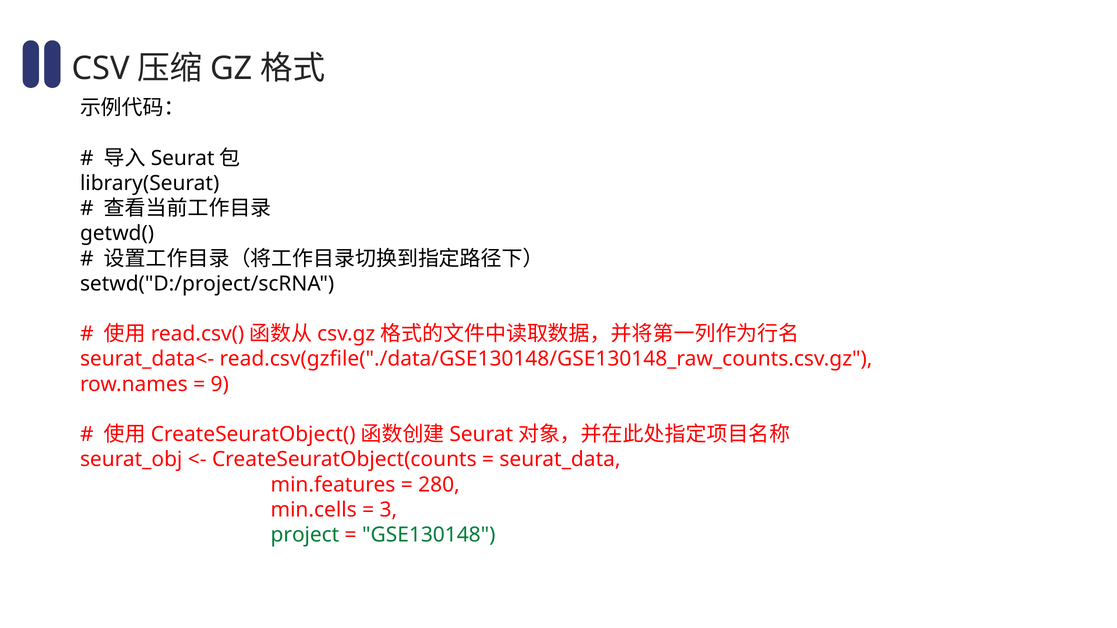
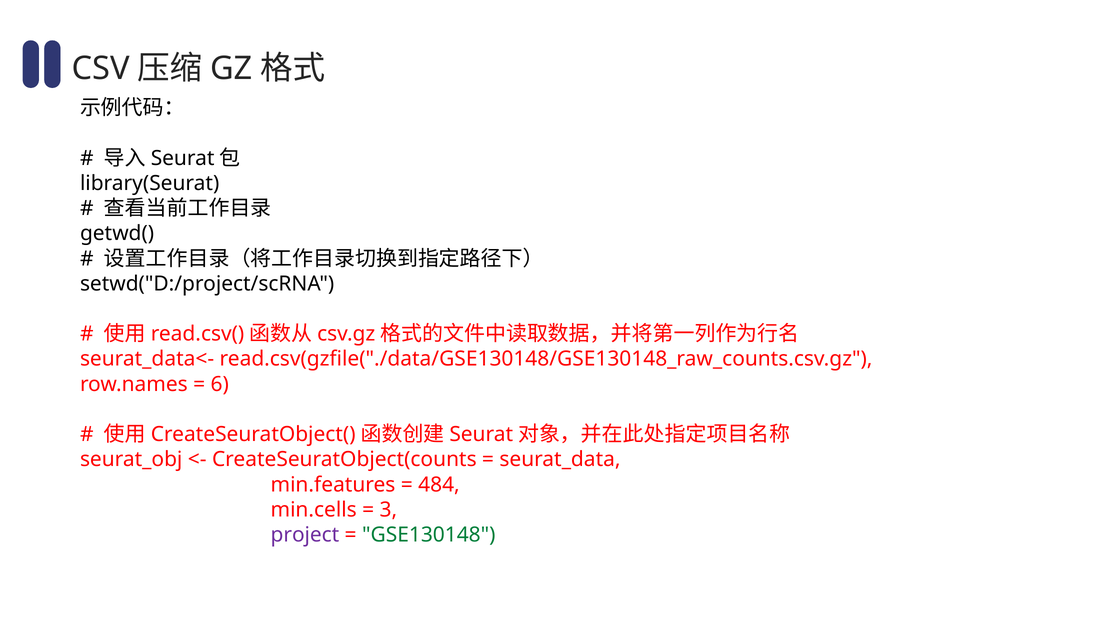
9: 9 -> 6 (220, 384)
280: 280 -> 484 (439, 485)
project colour: green -> purple (305, 535)
